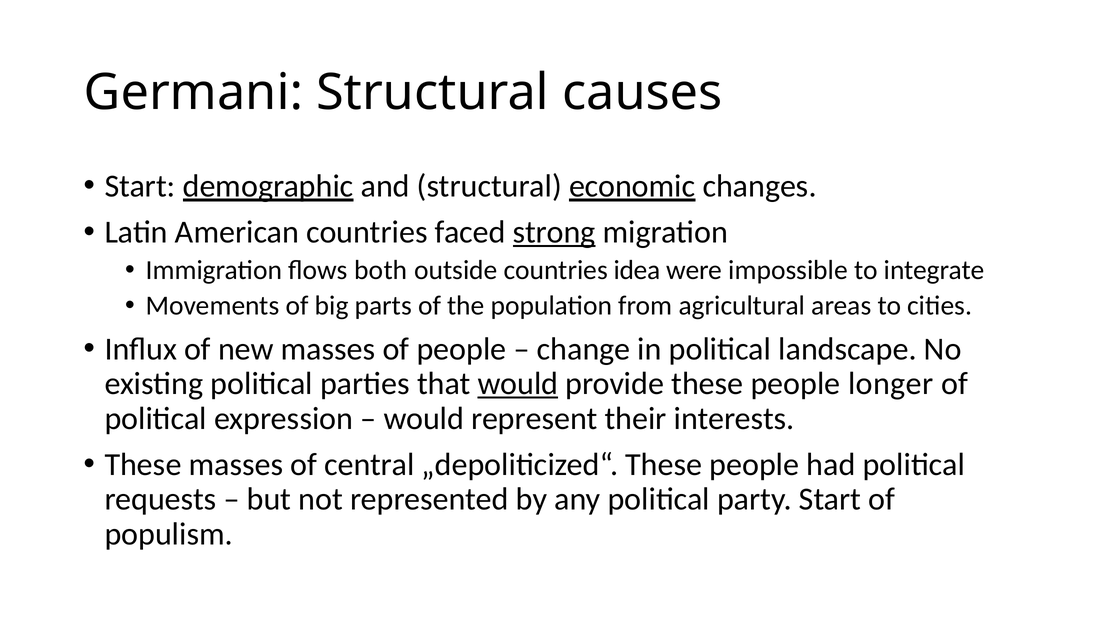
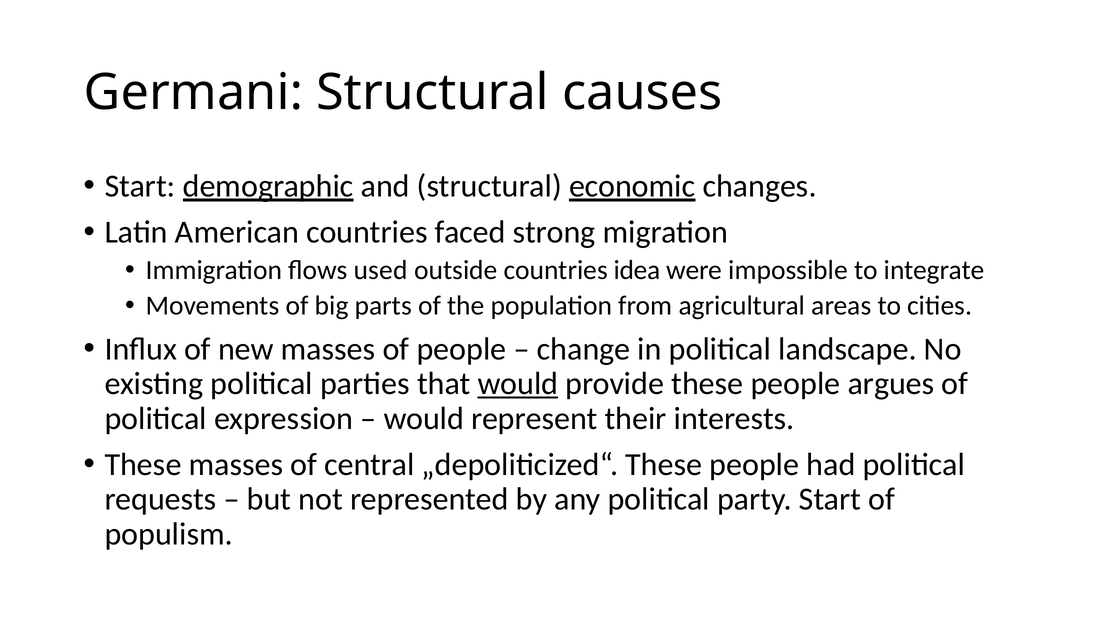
strong underline: present -> none (554, 232)
both: both -> used (381, 270)
longer: longer -> argues (891, 384)
